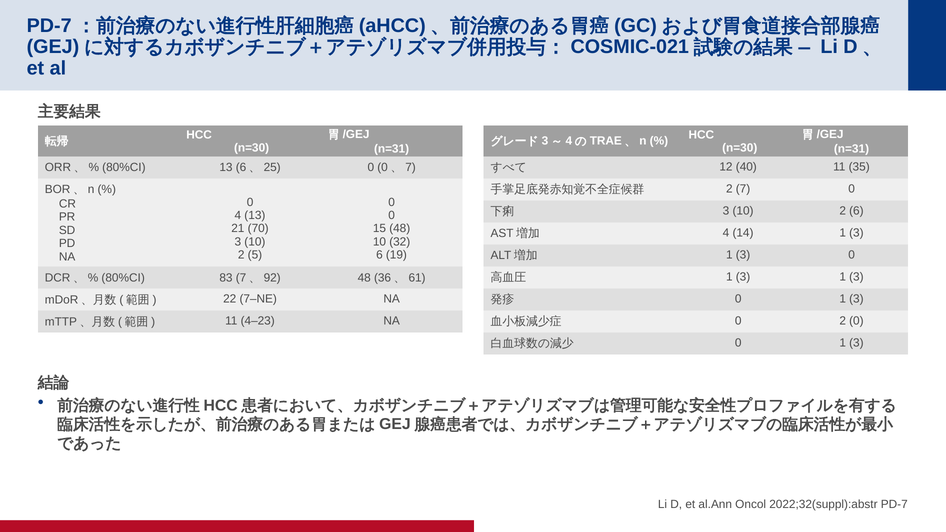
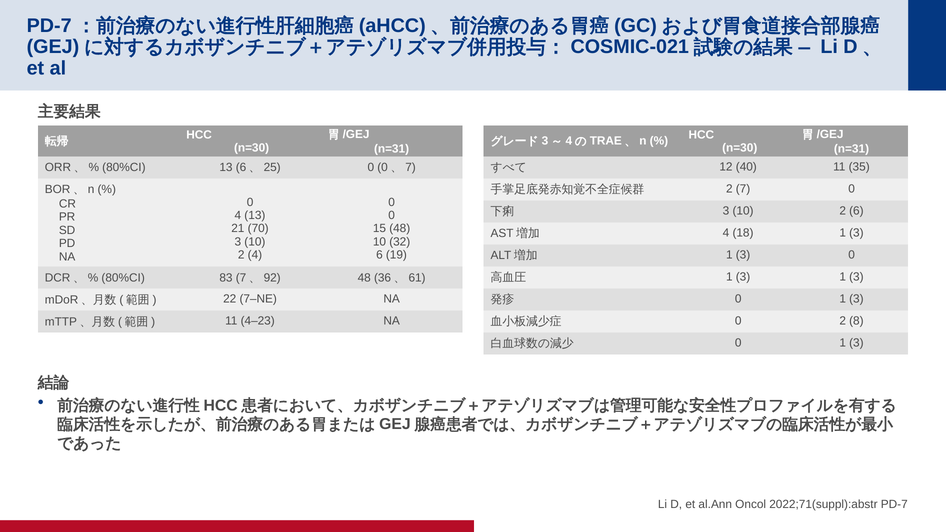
14: 14 -> 18 (743, 233)
2 5: 5 -> 4 (255, 255)
2 0: 0 -> 8 (856, 321)
2022;32(suppl):abstr: 2022;32(suppl):abstr -> 2022;71(suppl):abstr (823, 505)
